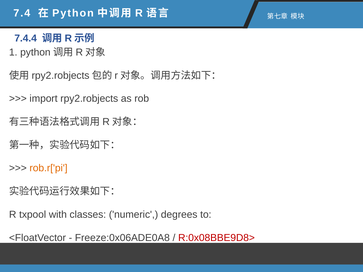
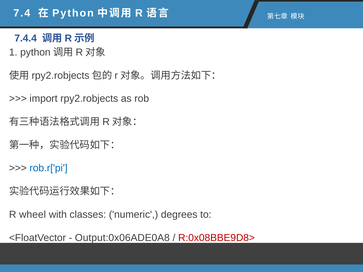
rob.r['pi colour: orange -> blue (49, 168)
txpool: txpool -> wheel (33, 215)
Freeze:0x06ADE0A8: Freeze:0x06ADE0A8 -> Output:0x06ADE0A8 (122, 238)
